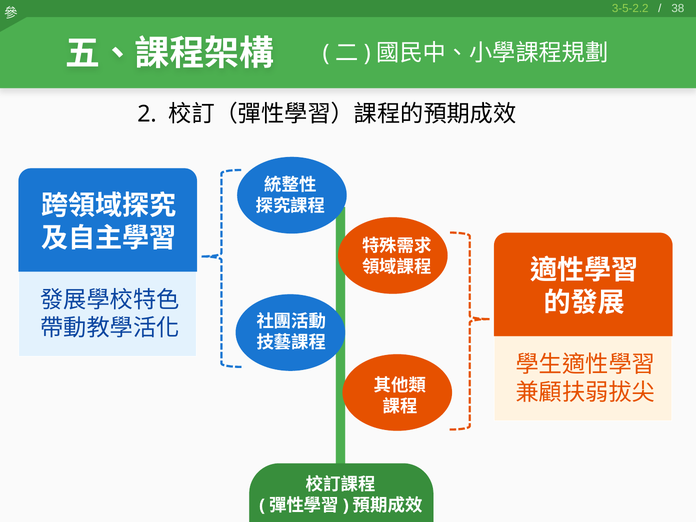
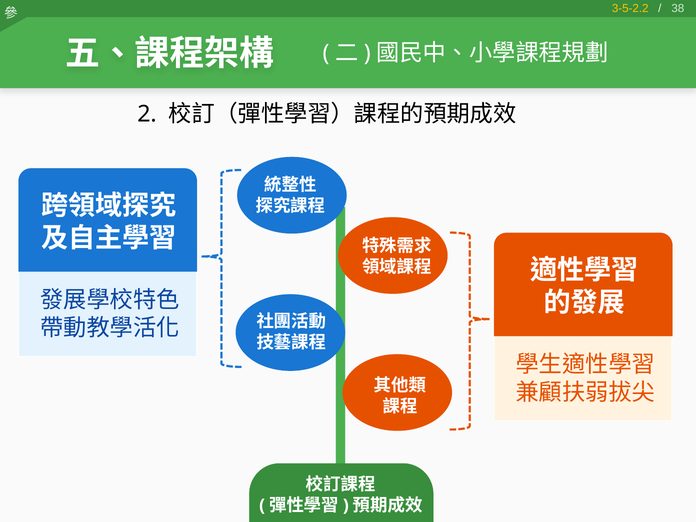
3-5-2.2 colour: light green -> yellow (630, 9)
